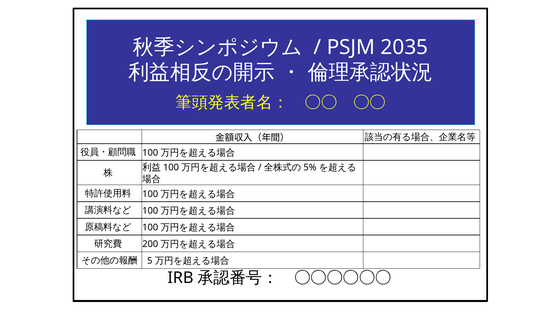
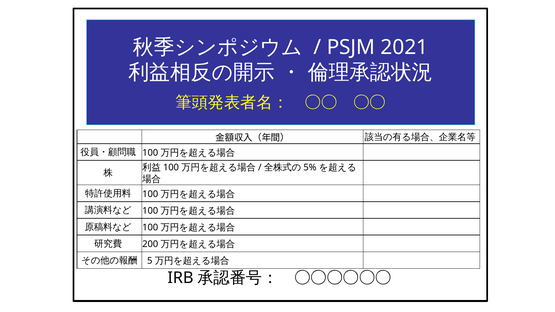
2035: 2035 -> 2021 (404, 47)
